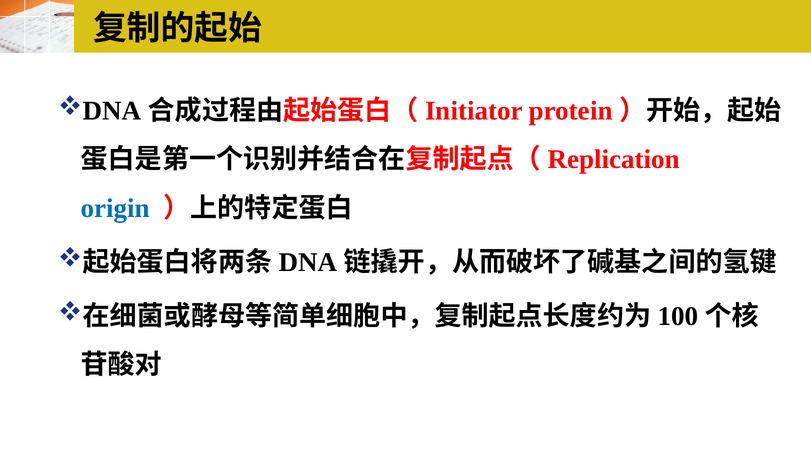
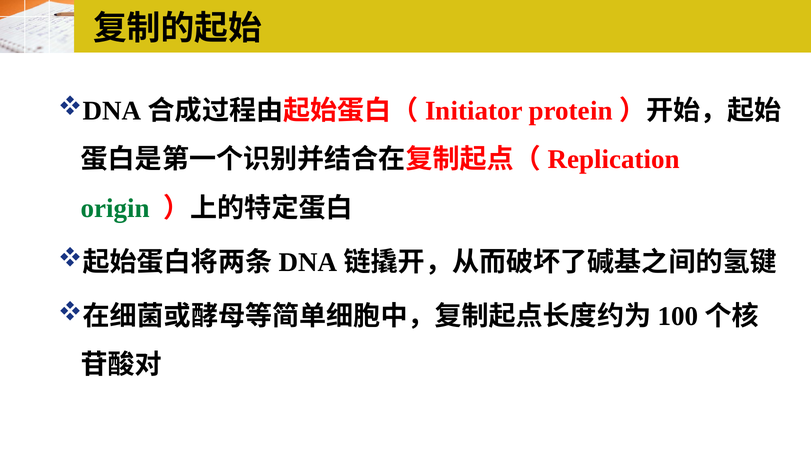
origin colour: blue -> green (115, 208)
